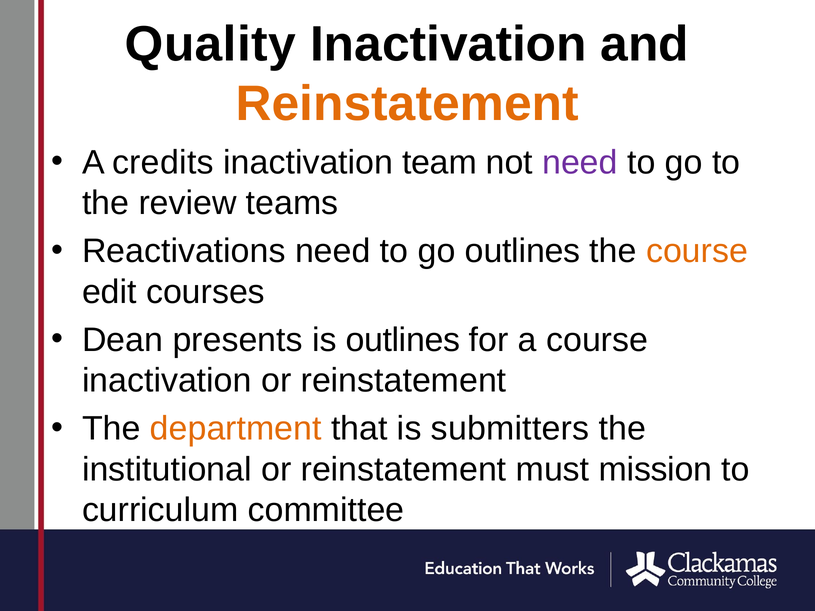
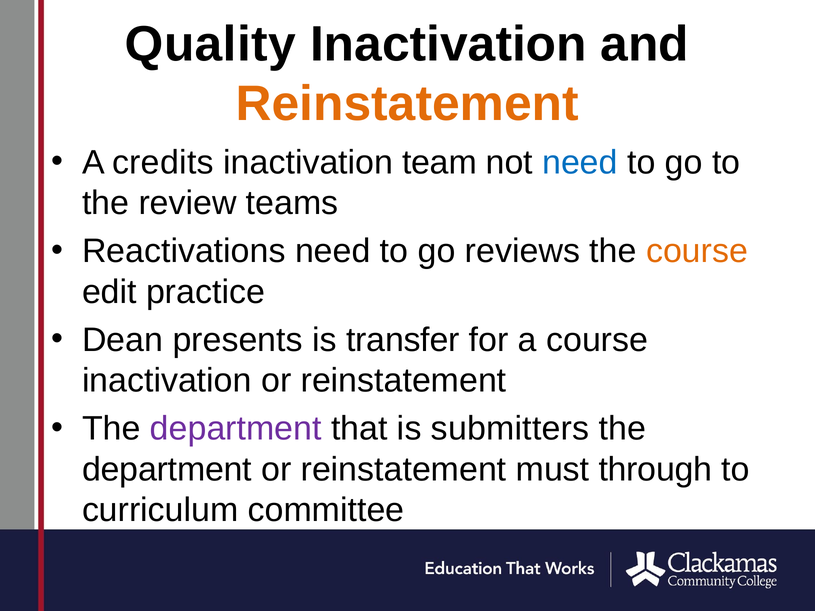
need colour: purple -> blue (580, 163)
go outlines: outlines -> reviews (522, 251)
courses: courses -> practice (205, 292)
is outlines: outlines -> transfer (403, 340)
department colour: orange -> purple (236, 429)
institutional: institutional -> department (167, 470)
mission: mission -> through (655, 470)
